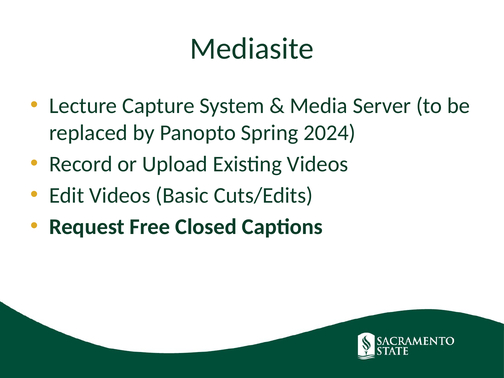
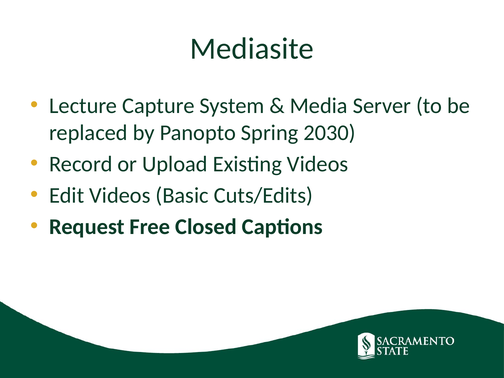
2024: 2024 -> 2030 (330, 133)
